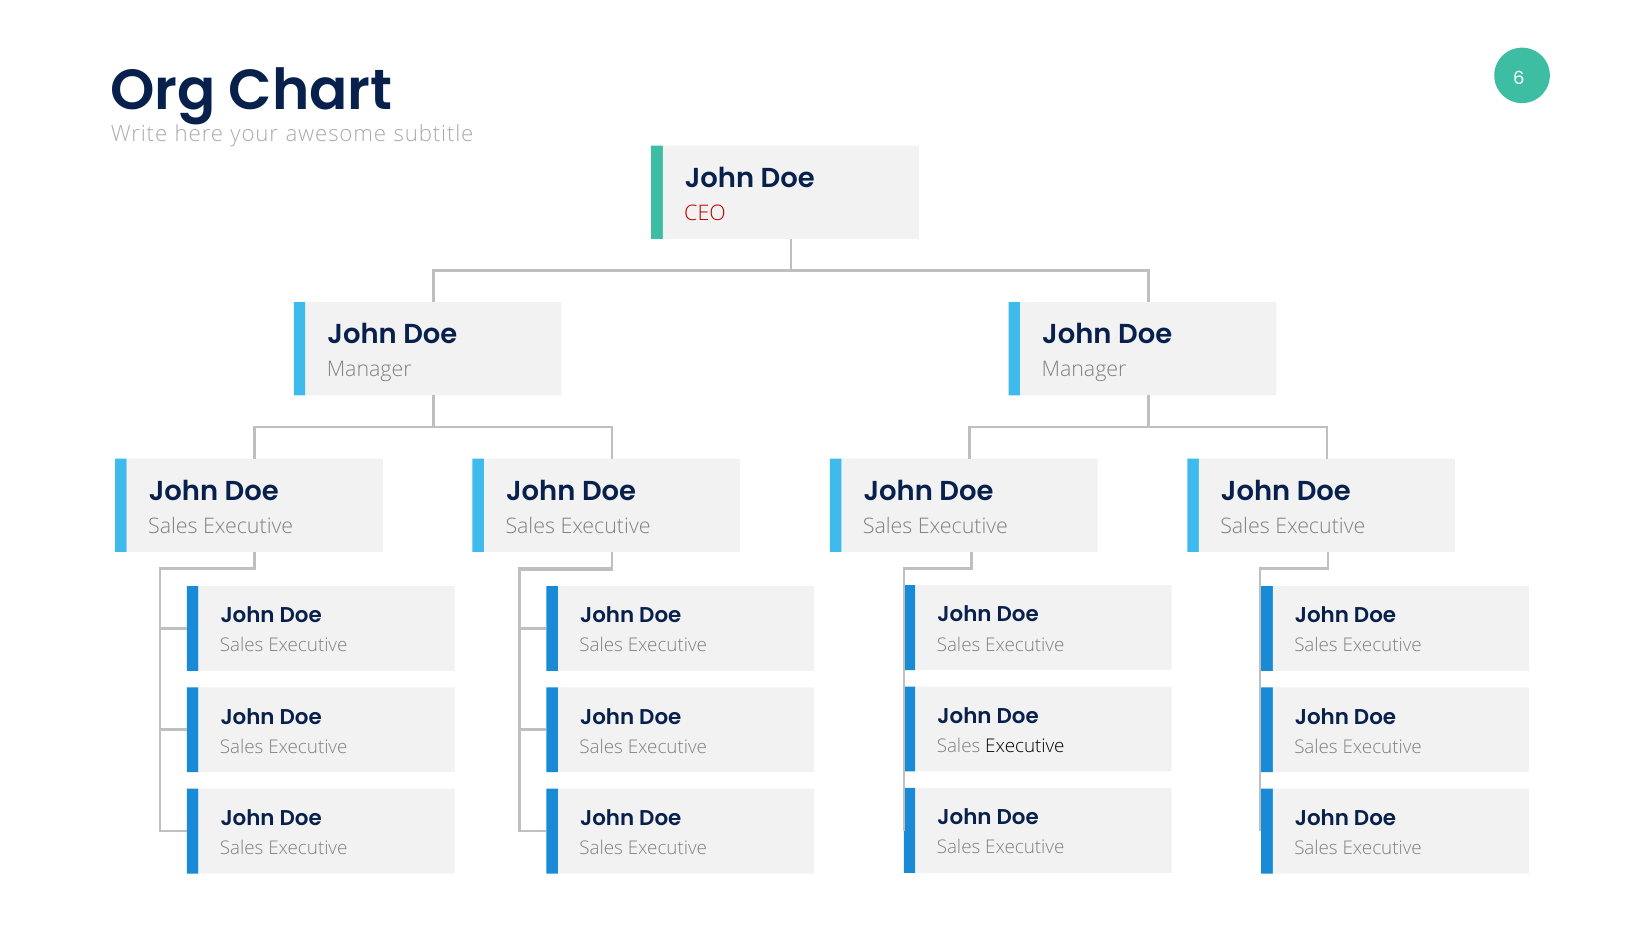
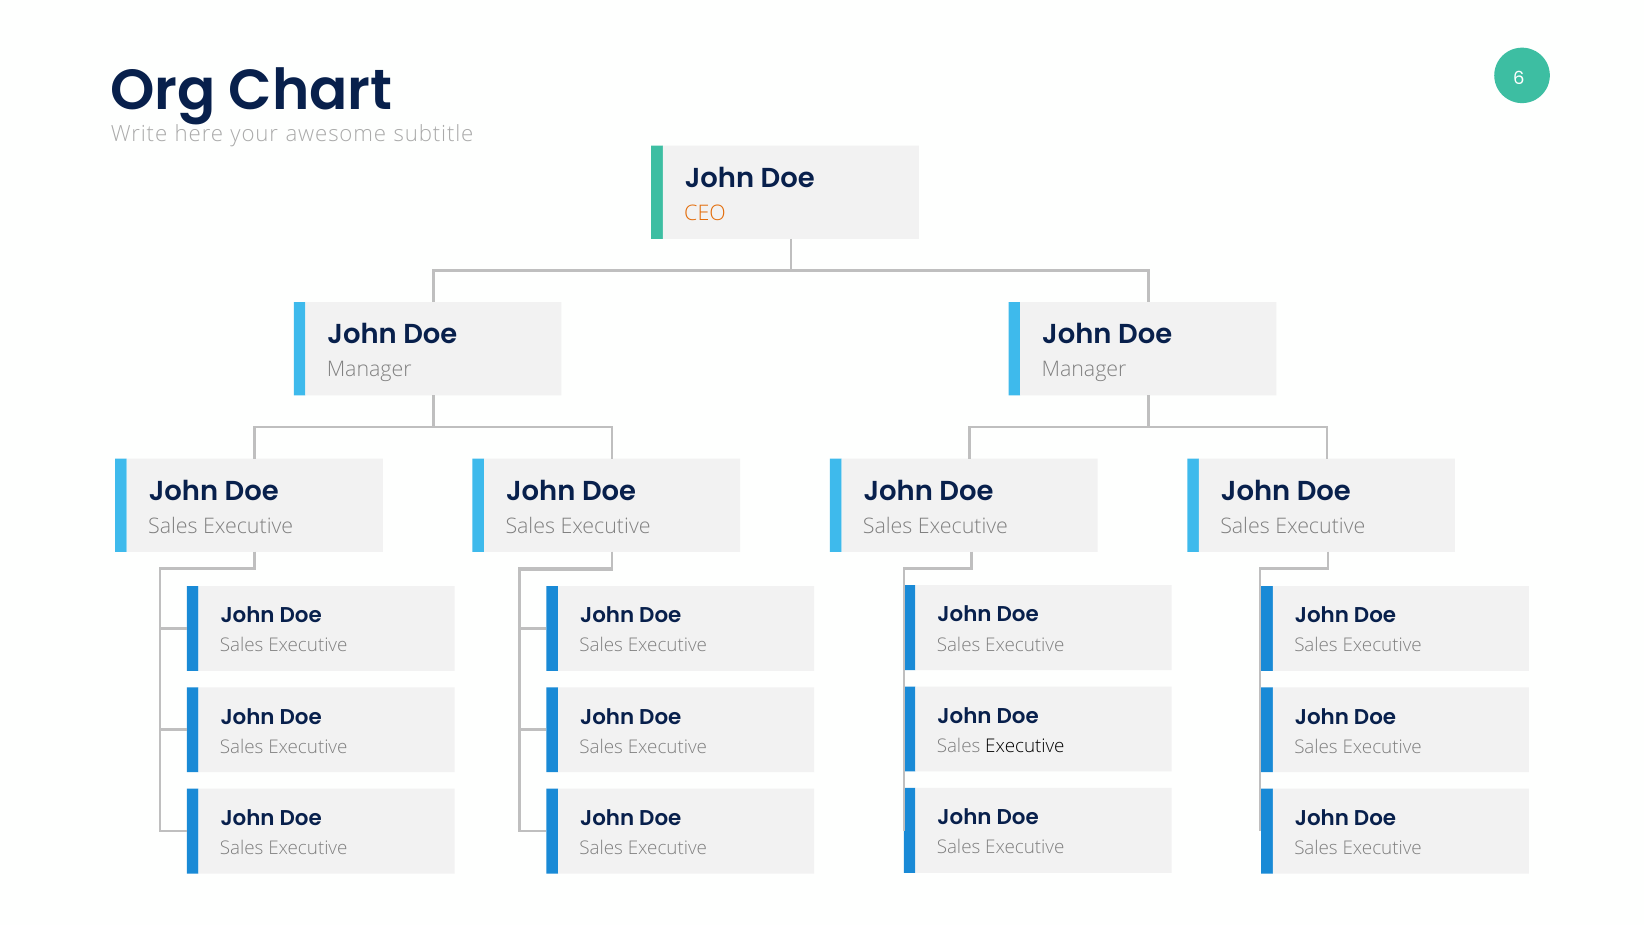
CEO colour: red -> orange (705, 213)
